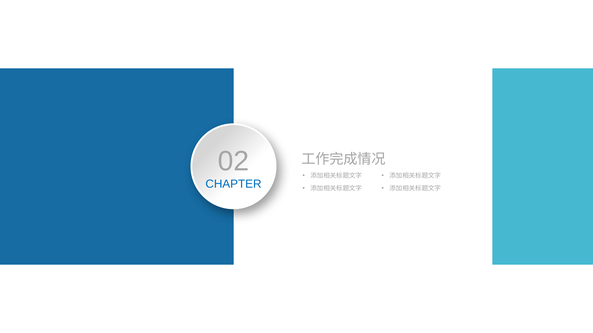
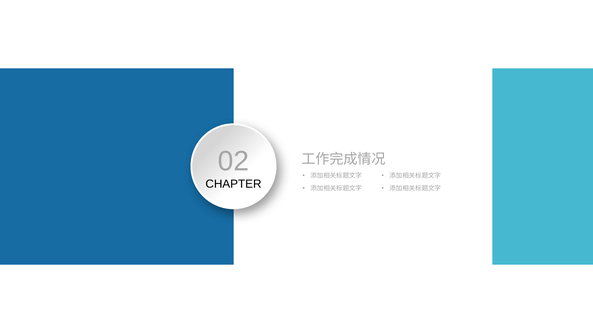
CHAPTER colour: blue -> black (233, 184)
